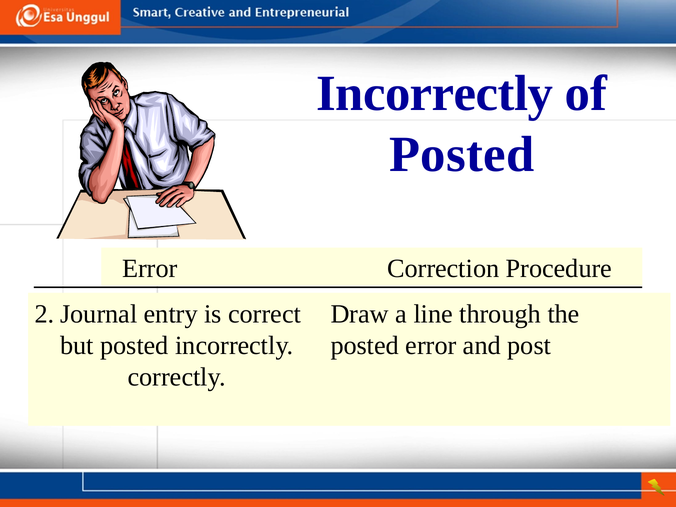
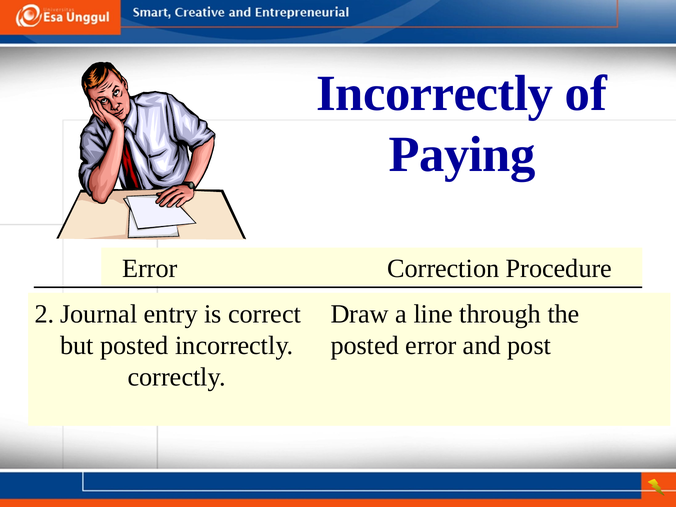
Posted: Posted -> Paying (462, 154)
